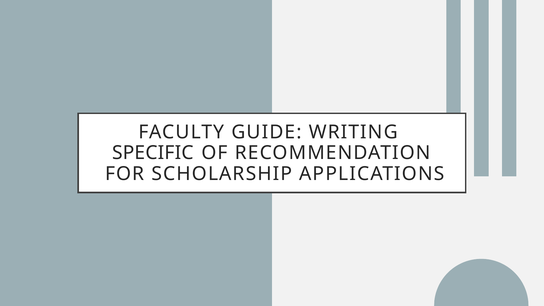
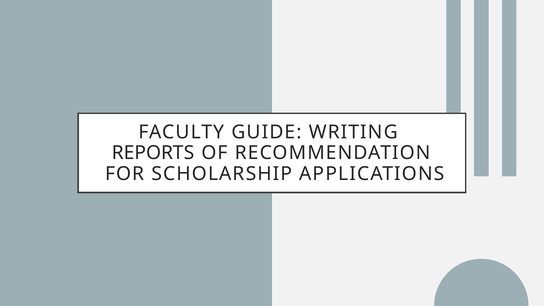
SPECIFIC: SPECIFIC -> REPORTS (153, 153)
